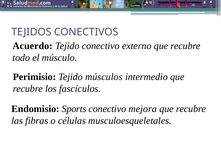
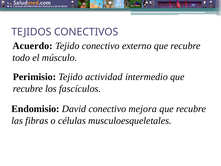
músculos: músculos -> actividad (104, 77)
Sports: Sports -> David (74, 109)
